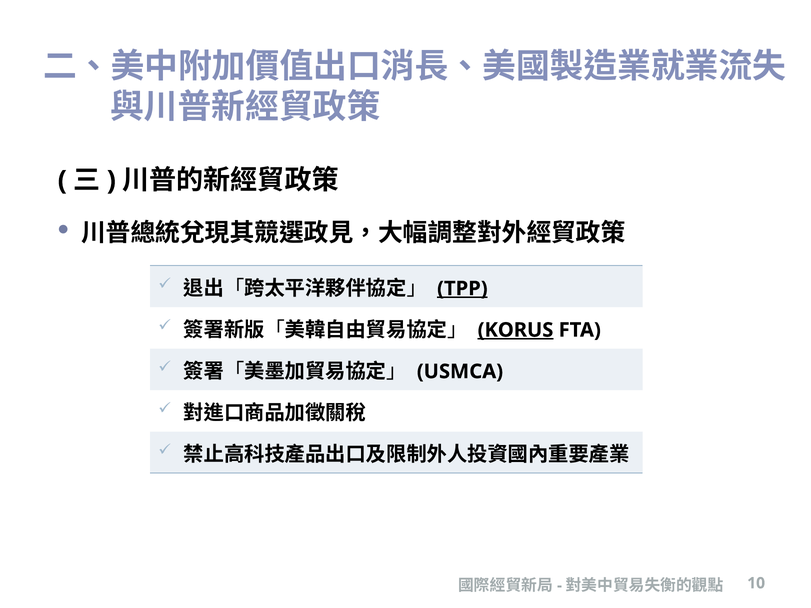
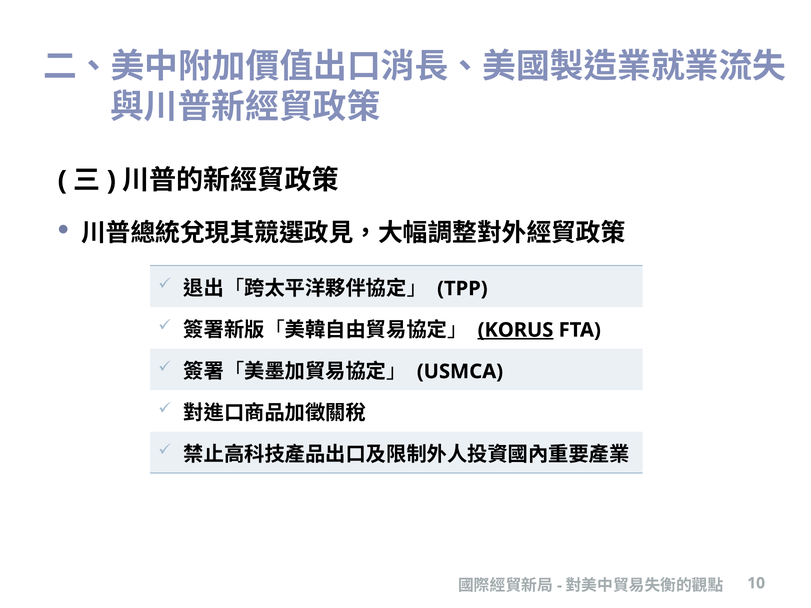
TPP underline: present -> none (462, 289)
